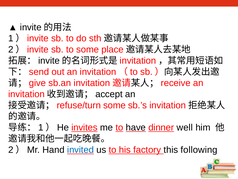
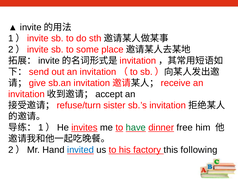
some: some -> sister (114, 105)
have colour: black -> green (136, 127)
well: well -> free (185, 127)
